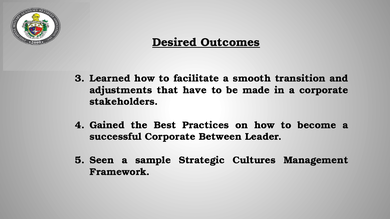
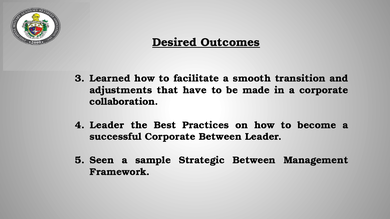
stakeholders: stakeholders -> collaboration (124, 102)
Gained: Gained -> Leader (107, 125)
Strategic Cultures: Cultures -> Between (254, 160)
